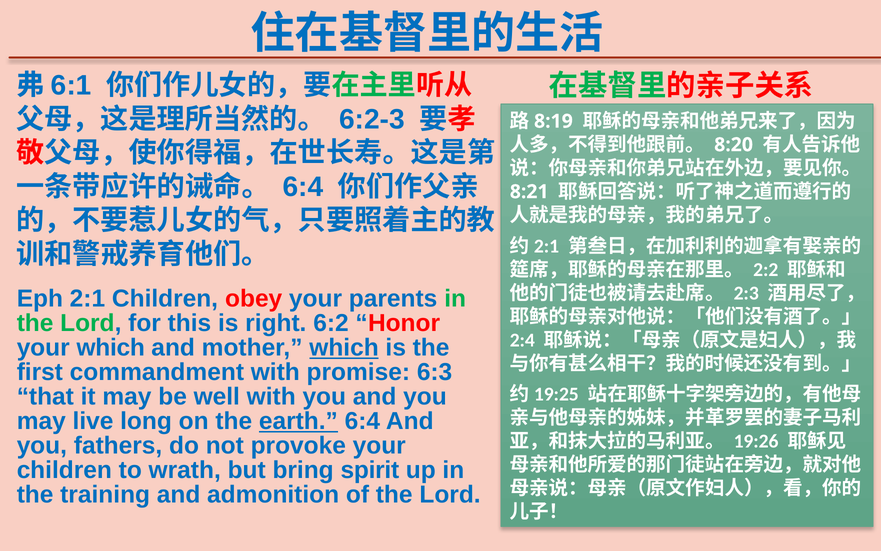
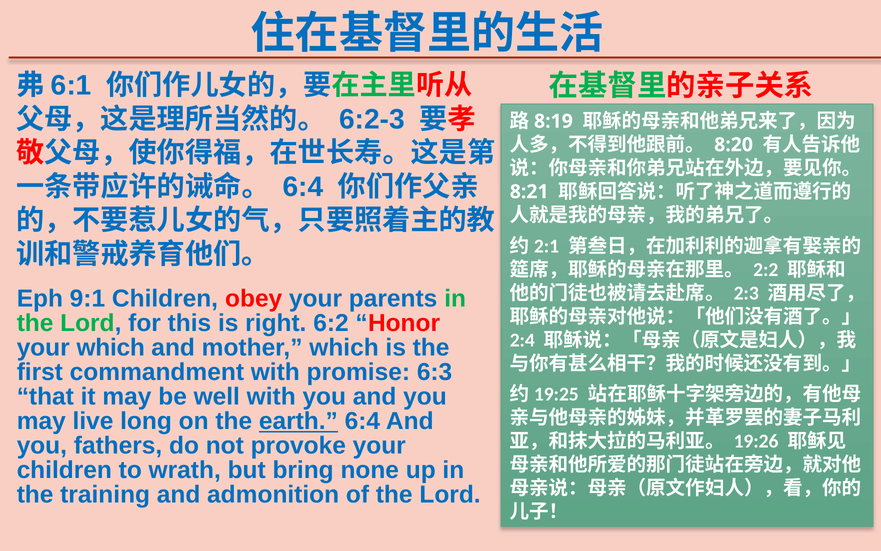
2:1: 2:1 -> 9:1 (87, 298)
which underline: present -> none (344, 347)
spirit: spirit -> none (370, 470)
